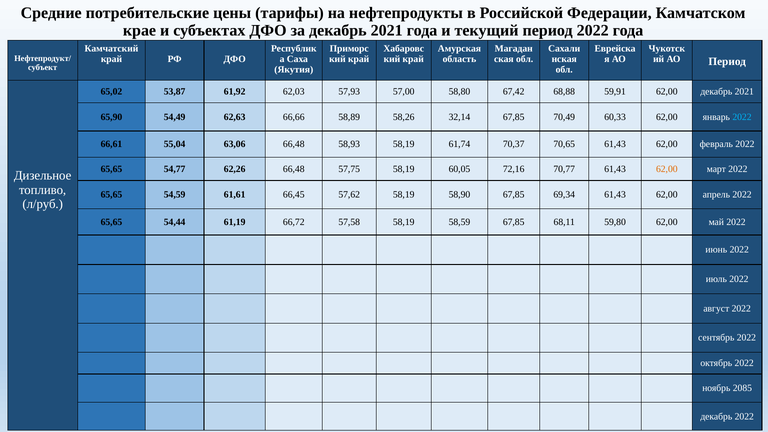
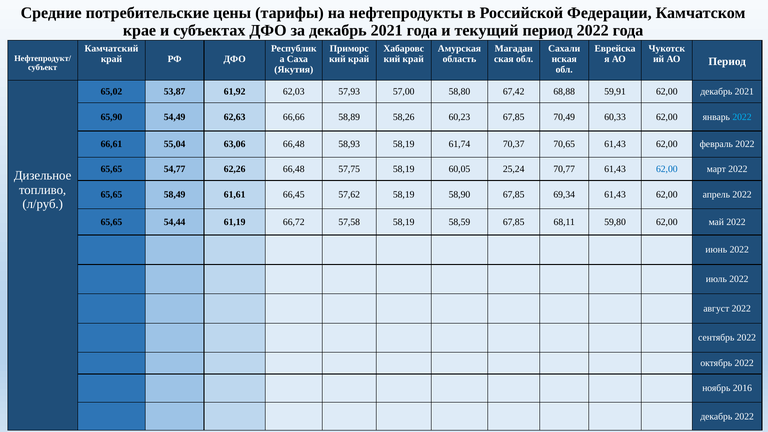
32,14: 32,14 -> 60,23 (459, 117)
72,16: 72,16 -> 25,24 (514, 169)
62,00 colour: orange -> blue (667, 169)
54,59: 54,59 -> 58,49 (175, 195)
2085: 2085 -> 2016 (742, 388)
